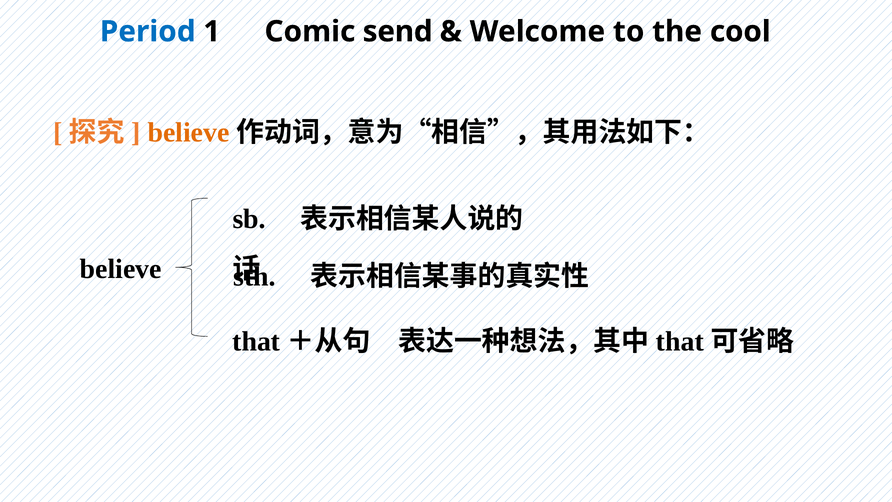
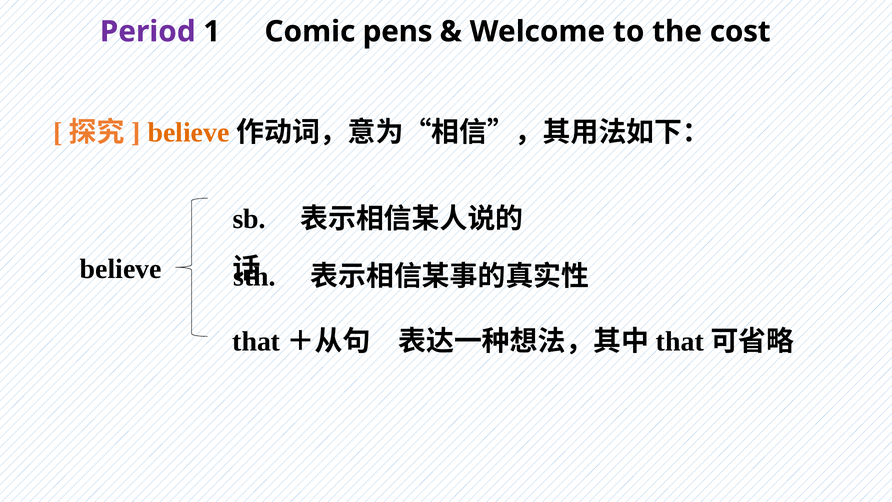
Period colour: blue -> purple (148, 32)
send: send -> pens (398, 32)
cool: cool -> cost (740, 32)
